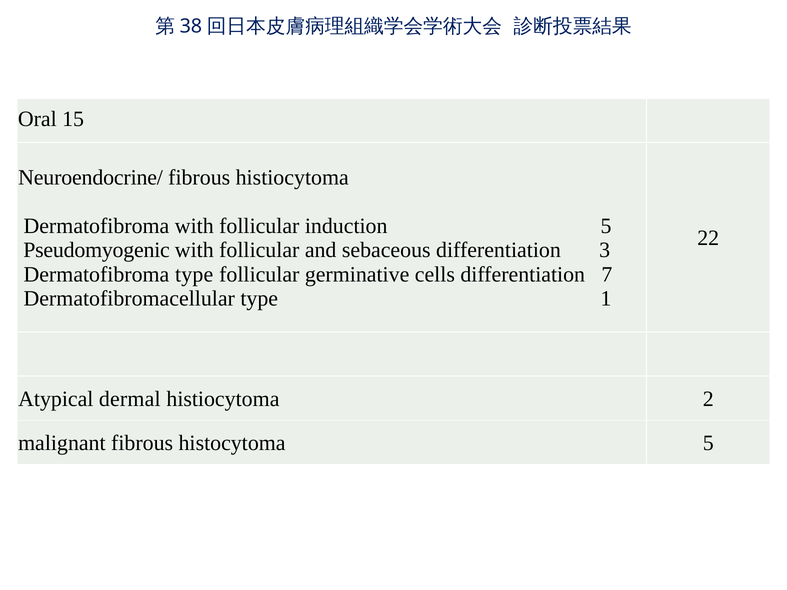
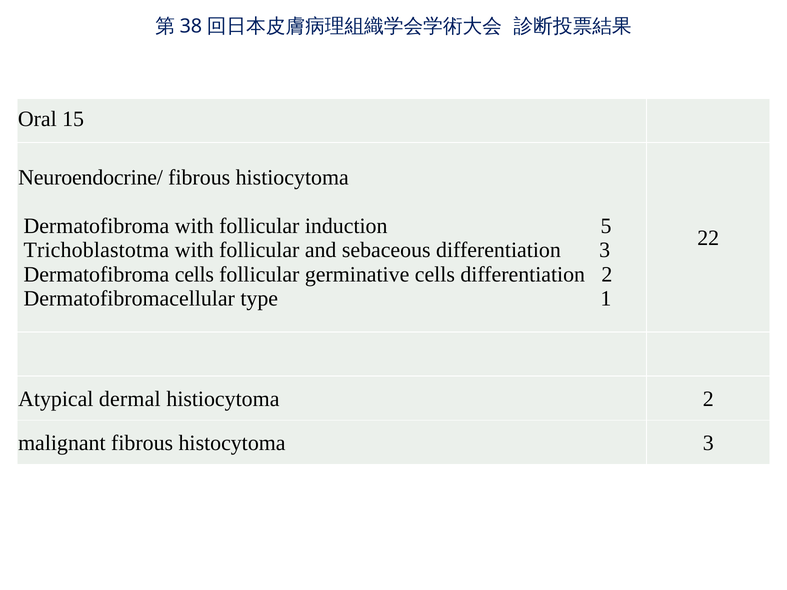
Pseudomyogenic: Pseudomyogenic -> Trichoblastotma (96, 250)
Dermatofibroma type: type -> cells (194, 274)
differentiation 7: 7 -> 2 (607, 274)
histocytoma 5: 5 -> 3 (708, 443)
